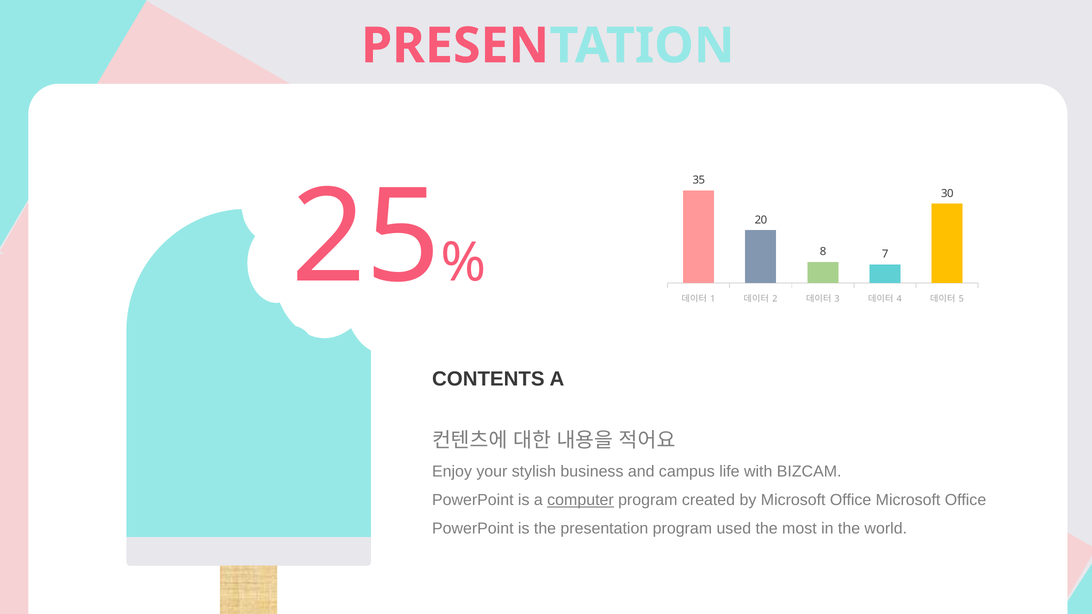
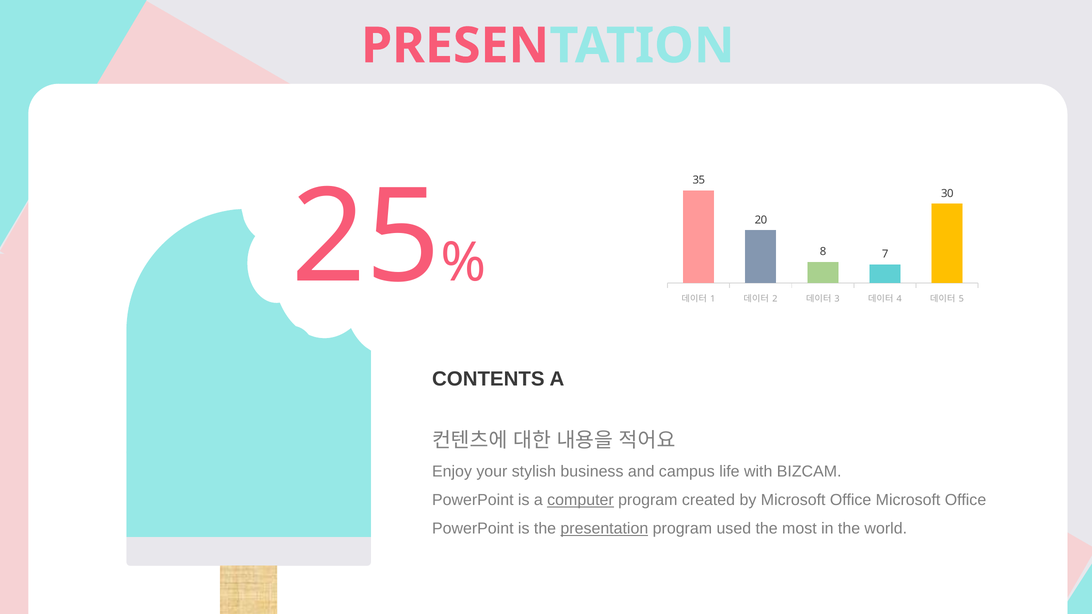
presentation underline: none -> present (604, 529)
